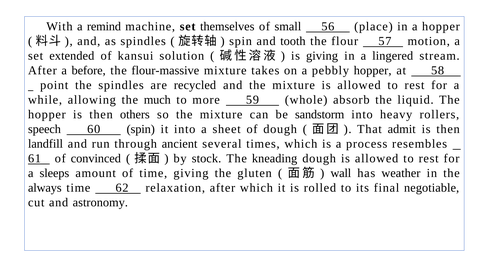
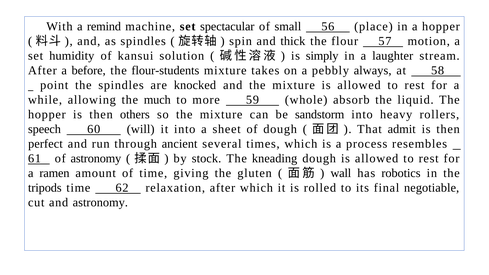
themselves: themselves -> spectacular (227, 26)
tooth: tooth -> thick (293, 41)
extended: extended -> humidity (72, 56)
is giving: giving -> simply (322, 56)
lingered: lingered -> laughter (393, 56)
flour-massive: flour-massive -> flour-students (165, 70)
pebbly hopper: hopper -> always (373, 70)
recycled: recycled -> knocked (195, 85)
60 spin: spin -> will (141, 129)
landfill: landfill -> perfect (45, 144)
of convinced: convinced -> astronomy (96, 158)
sleeps: sleeps -> ramen (54, 173)
weather: weather -> robotics (401, 173)
always: always -> tripods (45, 188)
